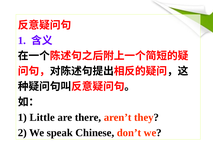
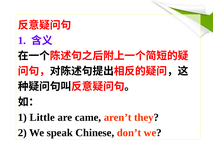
there: there -> came (88, 117)
